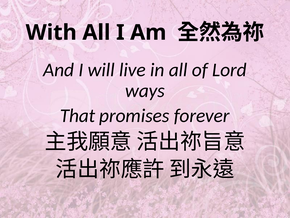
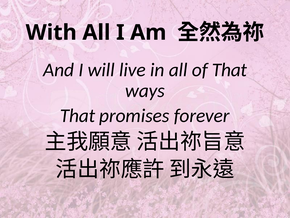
of Lord: Lord -> That (229, 70)
